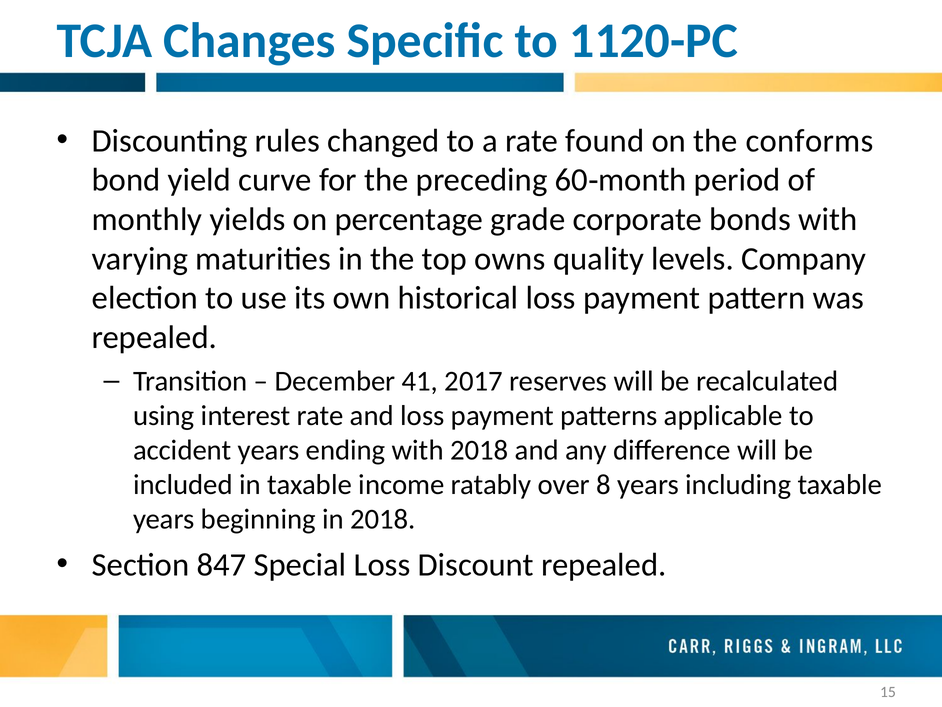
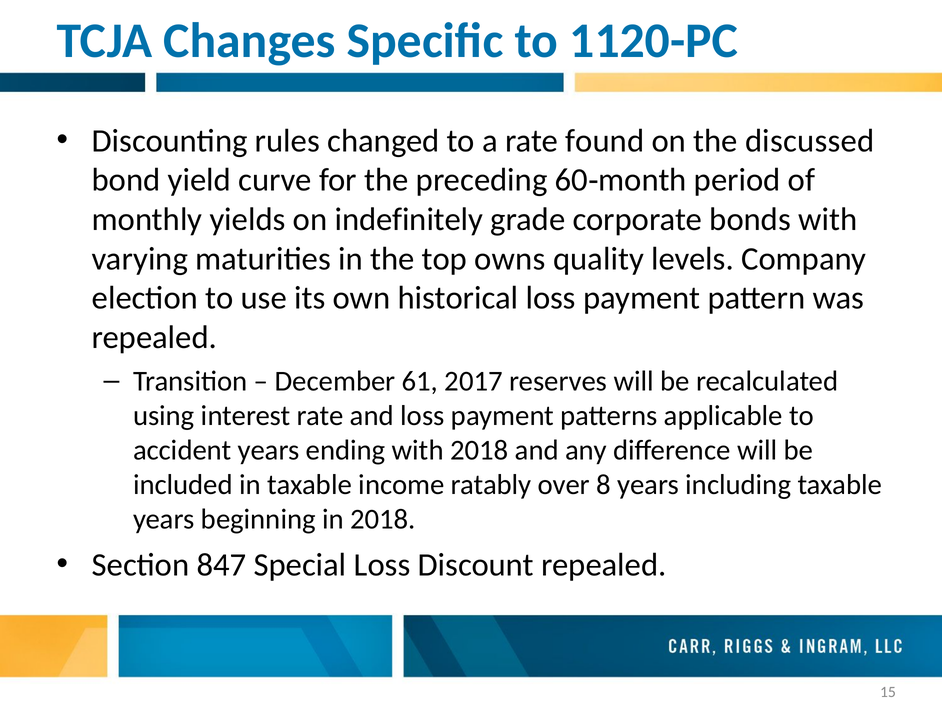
conforms: conforms -> discussed (810, 141)
percentage: percentage -> indefinitely (409, 219)
41: 41 -> 61 (420, 381)
